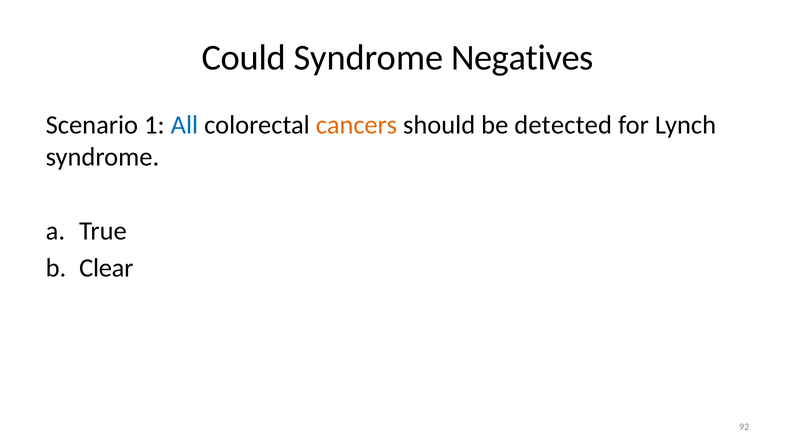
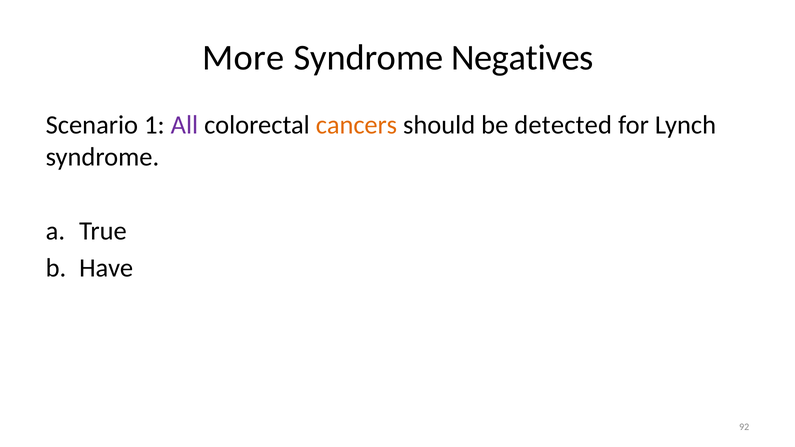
Could: Could -> More (243, 58)
All colour: blue -> purple (184, 125)
Clear: Clear -> Have (106, 268)
